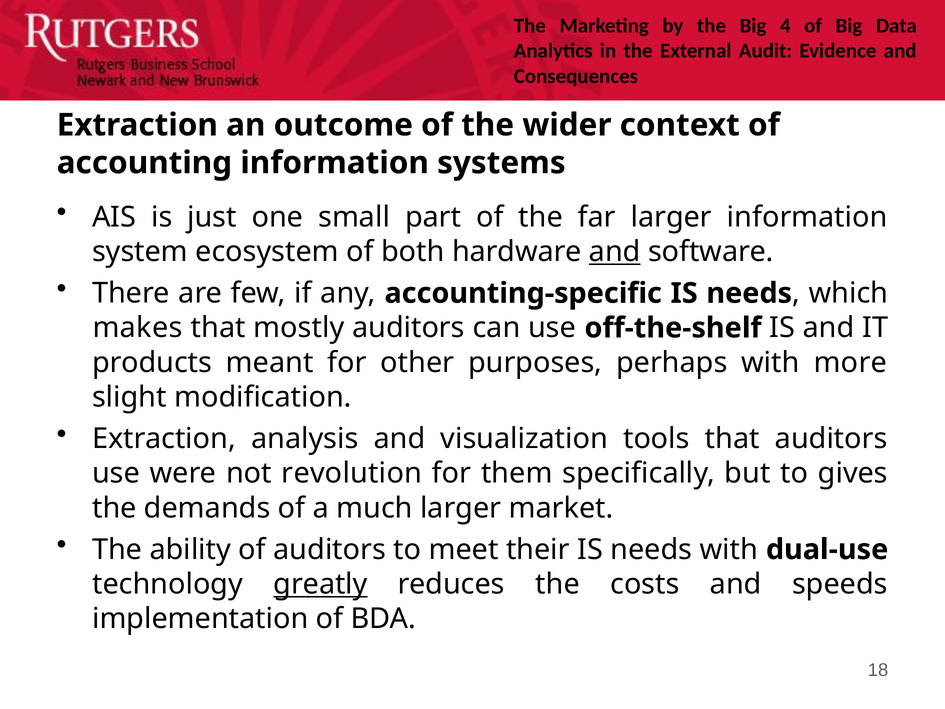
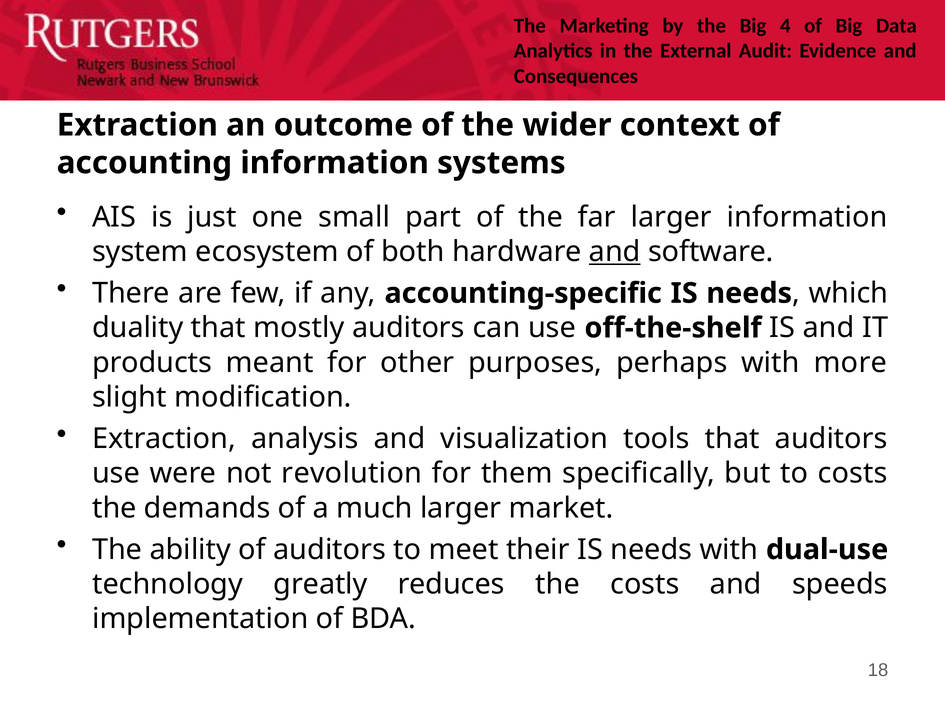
makes: makes -> duality (138, 328)
to gives: gives -> costs (853, 473)
greatly underline: present -> none (320, 584)
